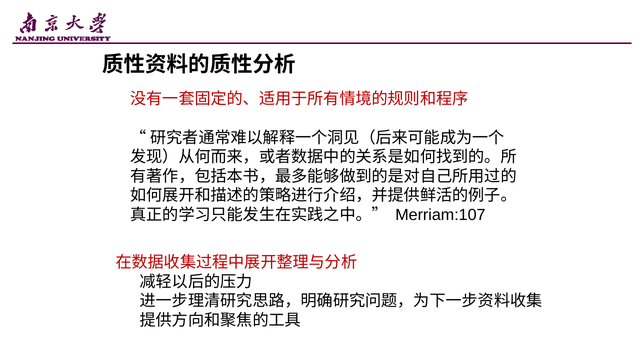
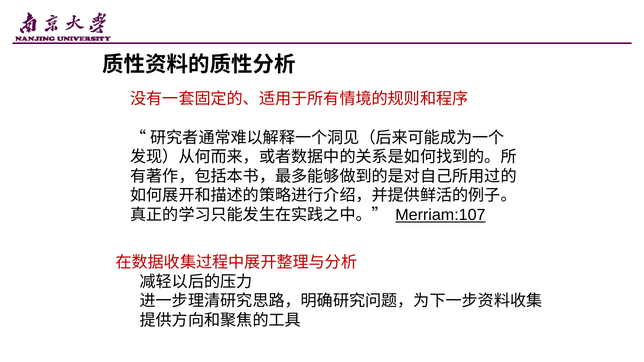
Merriam:107 underline: none -> present (440, 215)
